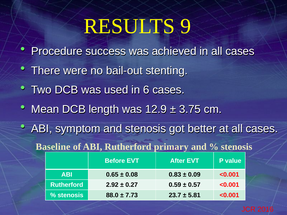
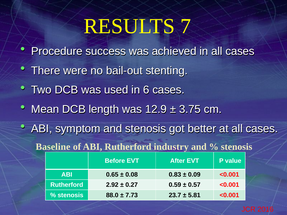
9: 9 -> 7 (186, 26)
primary: primary -> industry (171, 147)
